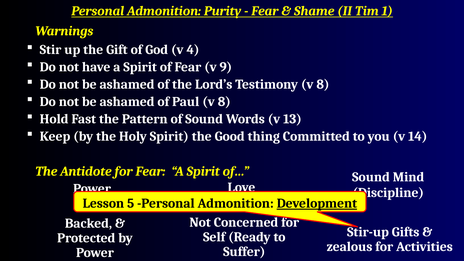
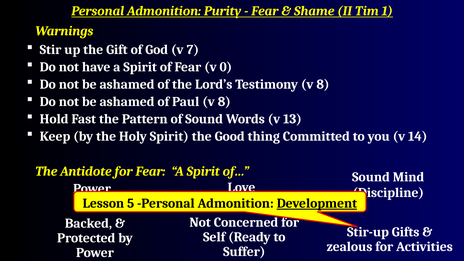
4: 4 -> 7 (193, 50)
9: 9 -> 0 (226, 67)
